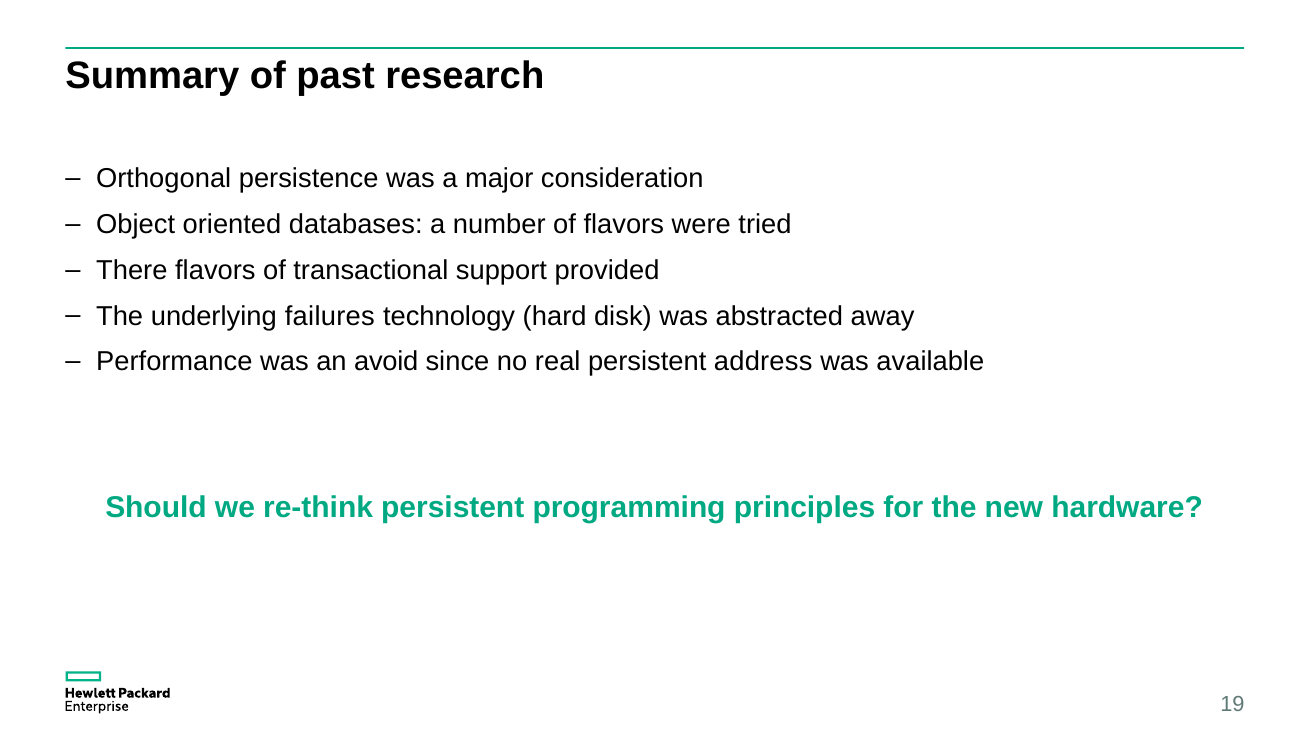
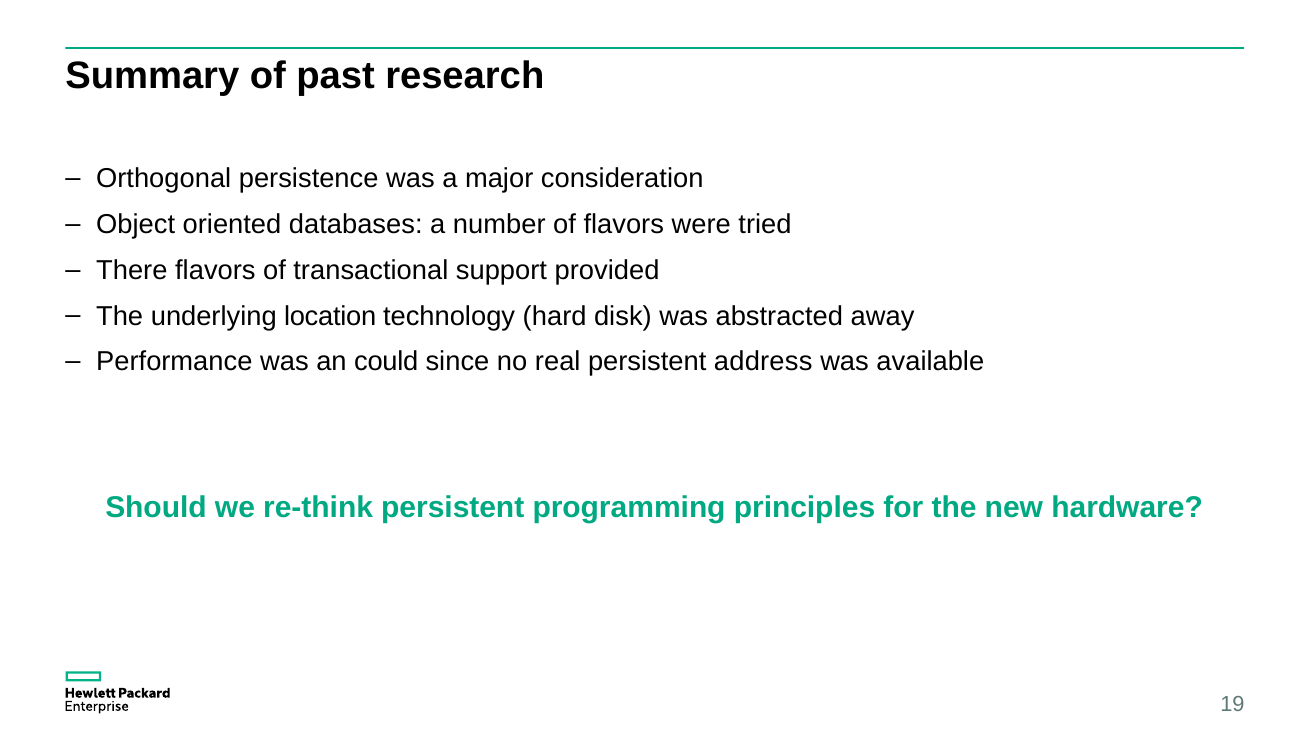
failures: failures -> location (330, 316)
avoid: avoid -> could (386, 362)
